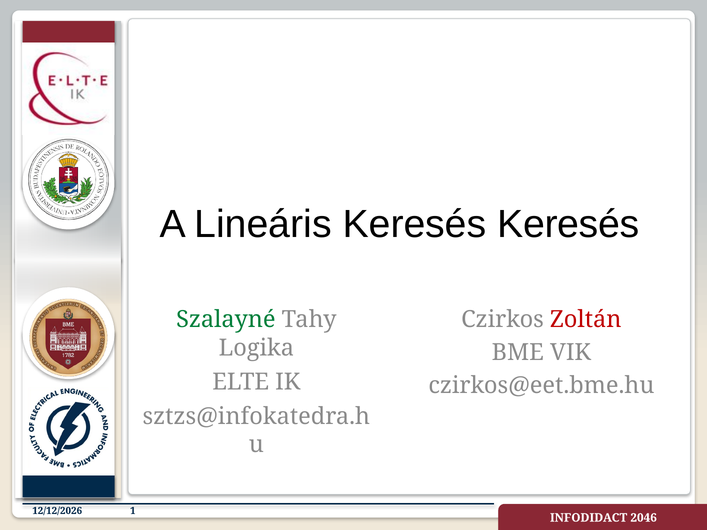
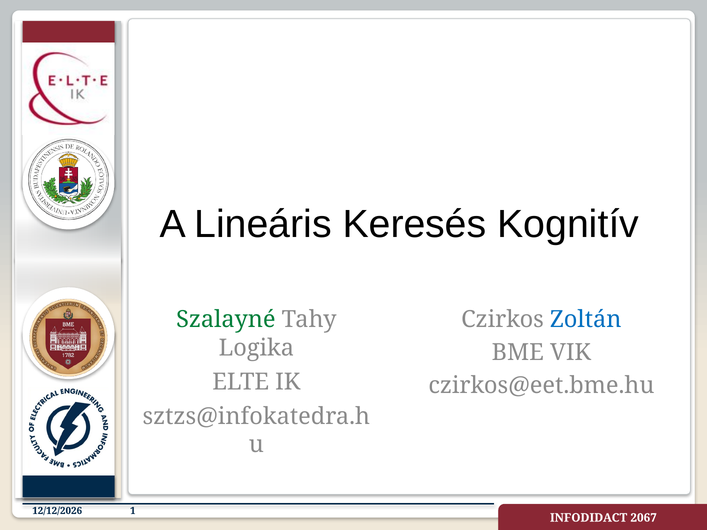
Keresés Keresés: Keresés -> Kognitív (568, 224)
Zoltán colour: red -> blue (586, 320)
2046: 2046 -> 2067 (644, 518)
